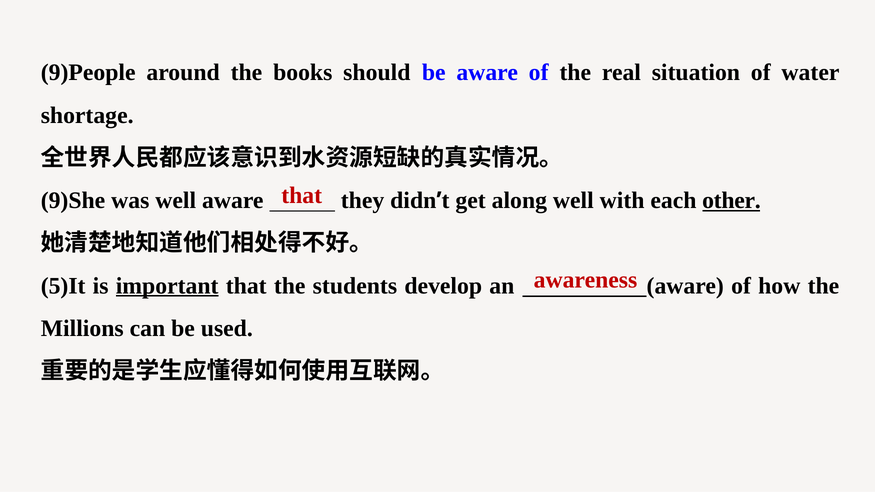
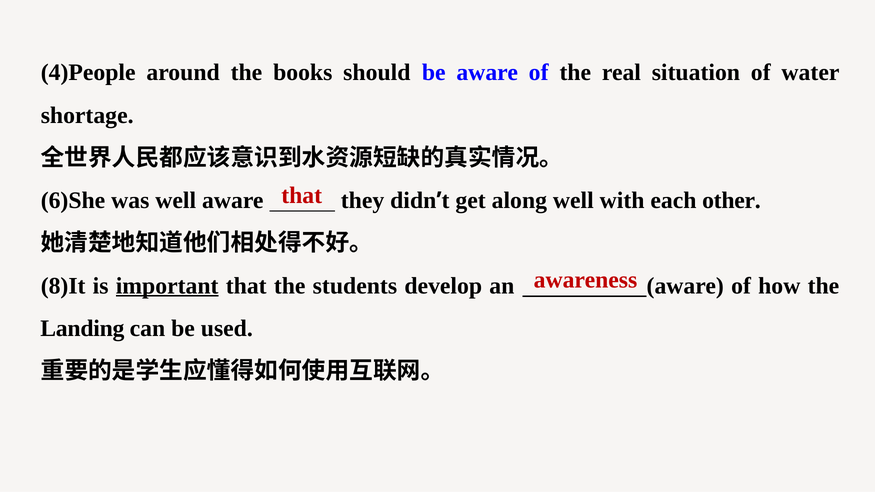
9)People: 9)People -> 4)People (88, 73)
9)She: 9)She -> 6)She (73, 201)
other underline: present -> none (731, 201)
5)It: 5)It -> 8)It (63, 286)
Millions: Millions -> Landing (82, 329)
